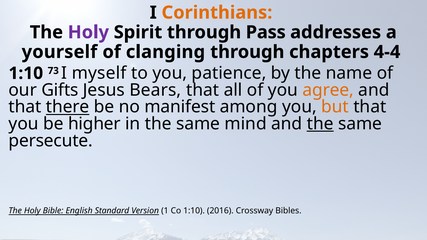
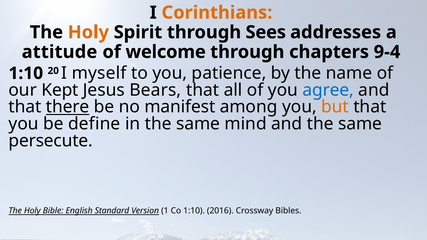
Holy colour: purple -> orange (88, 32)
Pass: Pass -> Sees (266, 32)
yourself: yourself -> attitude (59, 52)
clanging: clanging -> welcome (166, 52)
4-4: 4-4 -> 9-4 (387, 52)
73: 73 -> 20 (53, 71)
Gifts: Gifts -> Kept (60, 90)
agree colour: orange -> blue (328, 90)
higher: higher -> define (94, 124)
the underline: present -> none (320, 124)
